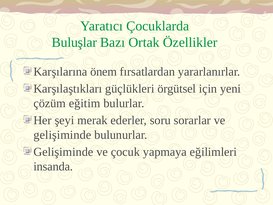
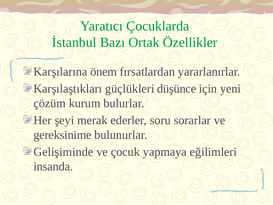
Buluşlar: Buluşlar -> İstanbul (74, 42)
örgütsel: örgütsel -> düşünce (177, 89)
eğitim: eğitim -> kurum (85, 103)
gelişiminde: gelişiminde -> gereksinime (62, 135)
